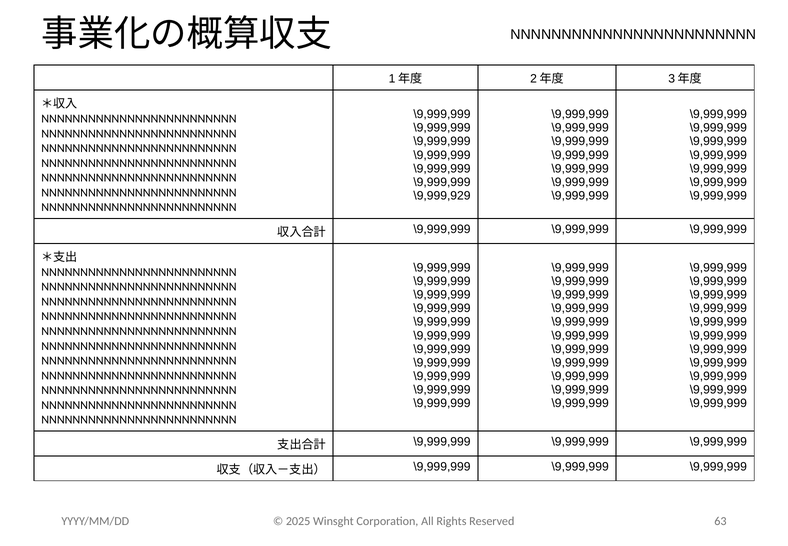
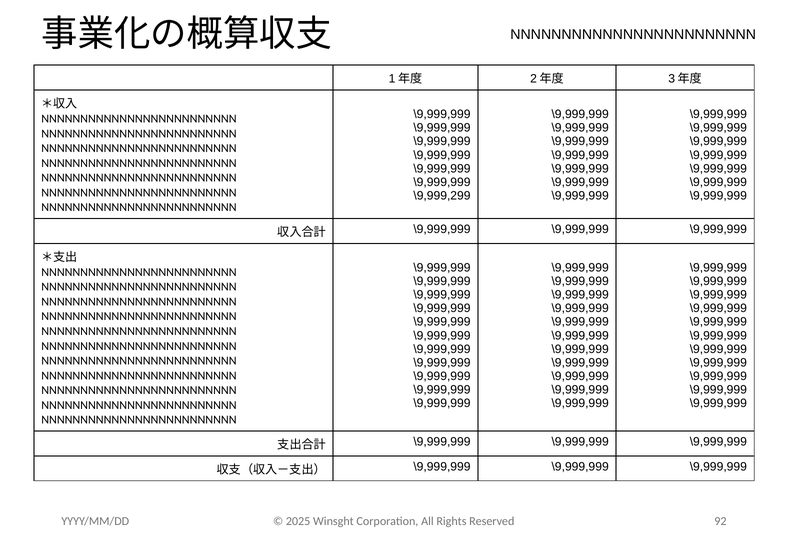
\9,999,929: \9,999,929 -> \9,999,299 (442, 196)
63: 63 -> 92 (720, 521)
